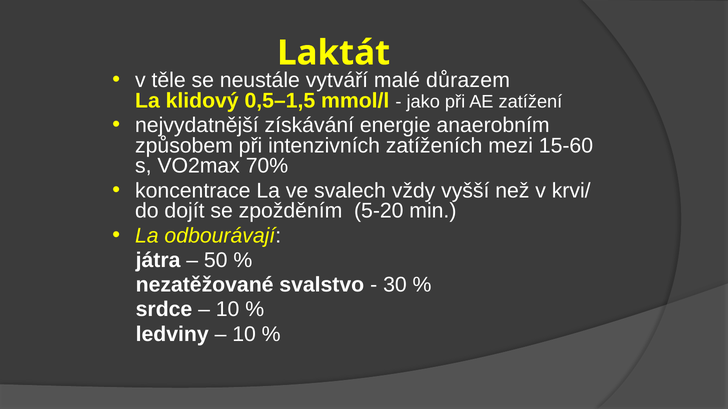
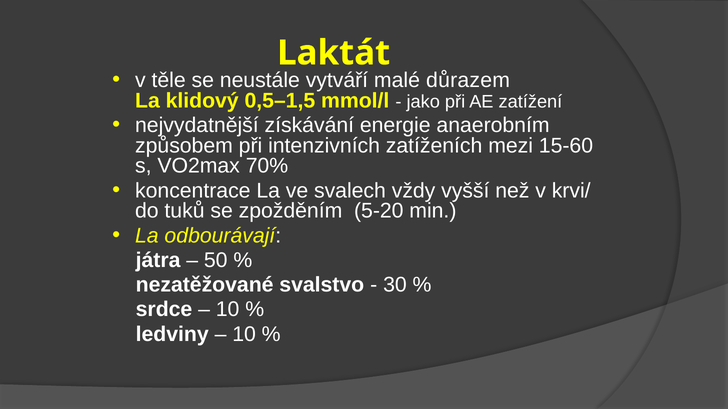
dojít: dojít -> tuků (185, 211)
